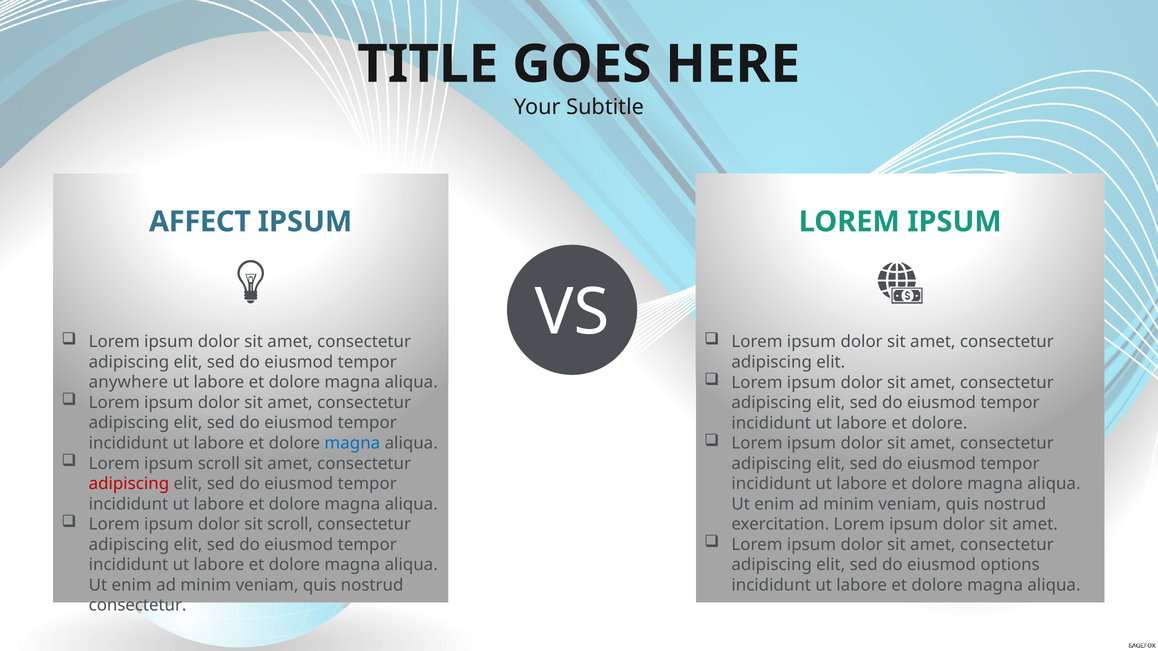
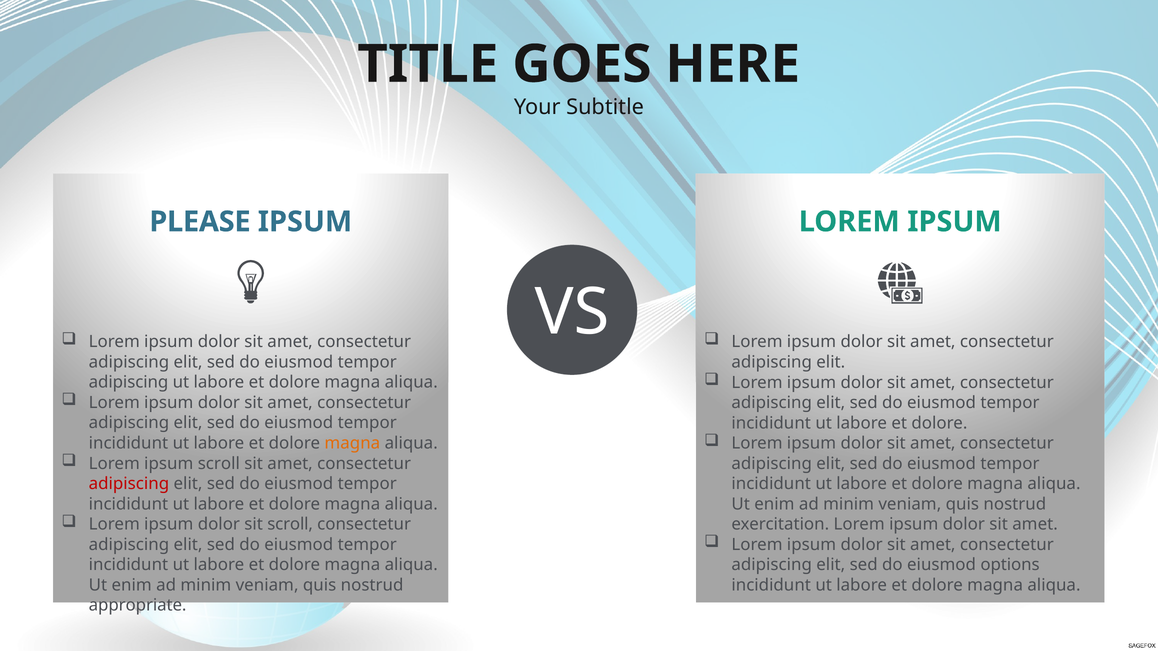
AFFECT: AFFECT -> PLEASE (200, 222)
anywhere: anywhere -> adipiscing (129, 383)
magna colour: blue -> orange (352, 443)
consectetur: consectetur -> appropriate (138, 606)
